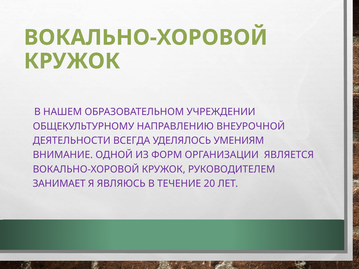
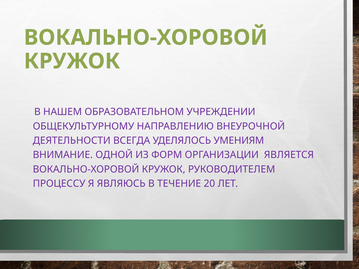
ЗАНИМАЕТ: ЗАНИМАЕТ -> ПРОЦЕССУ (59, 184)
